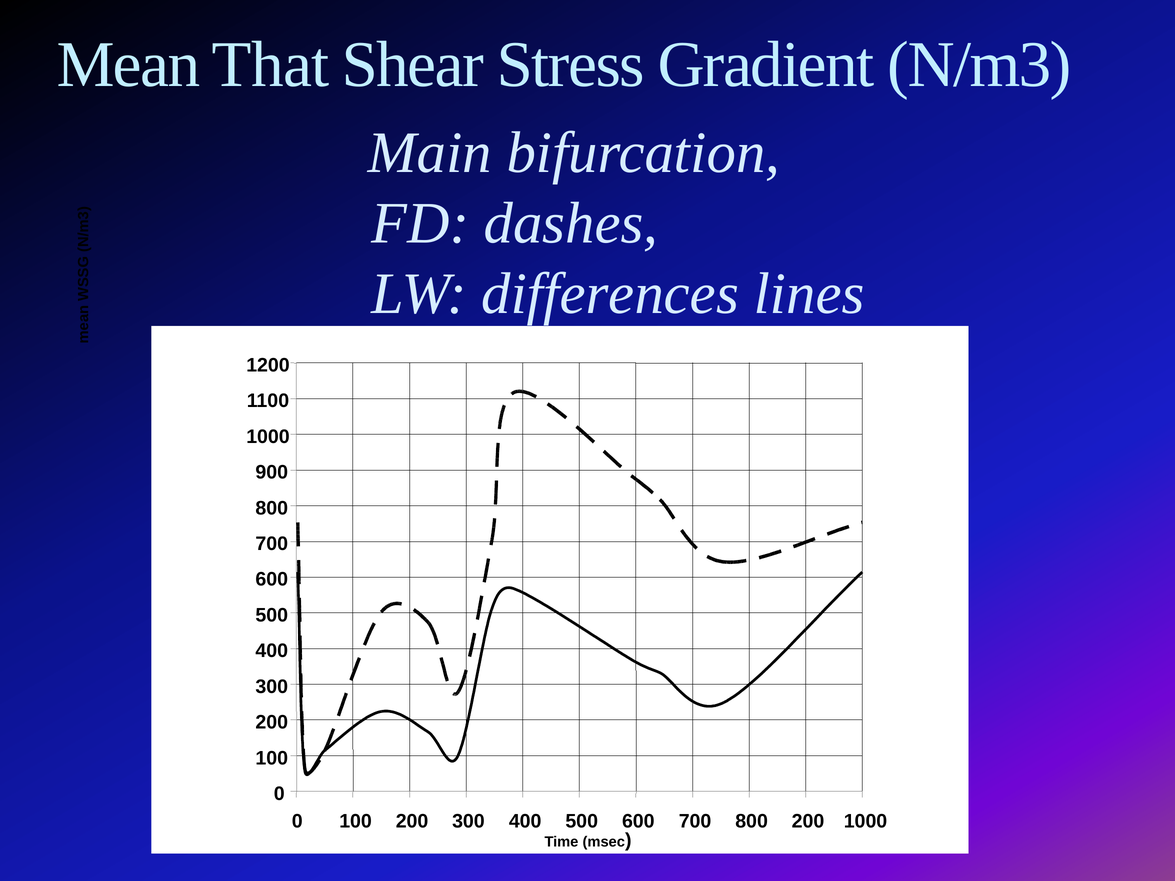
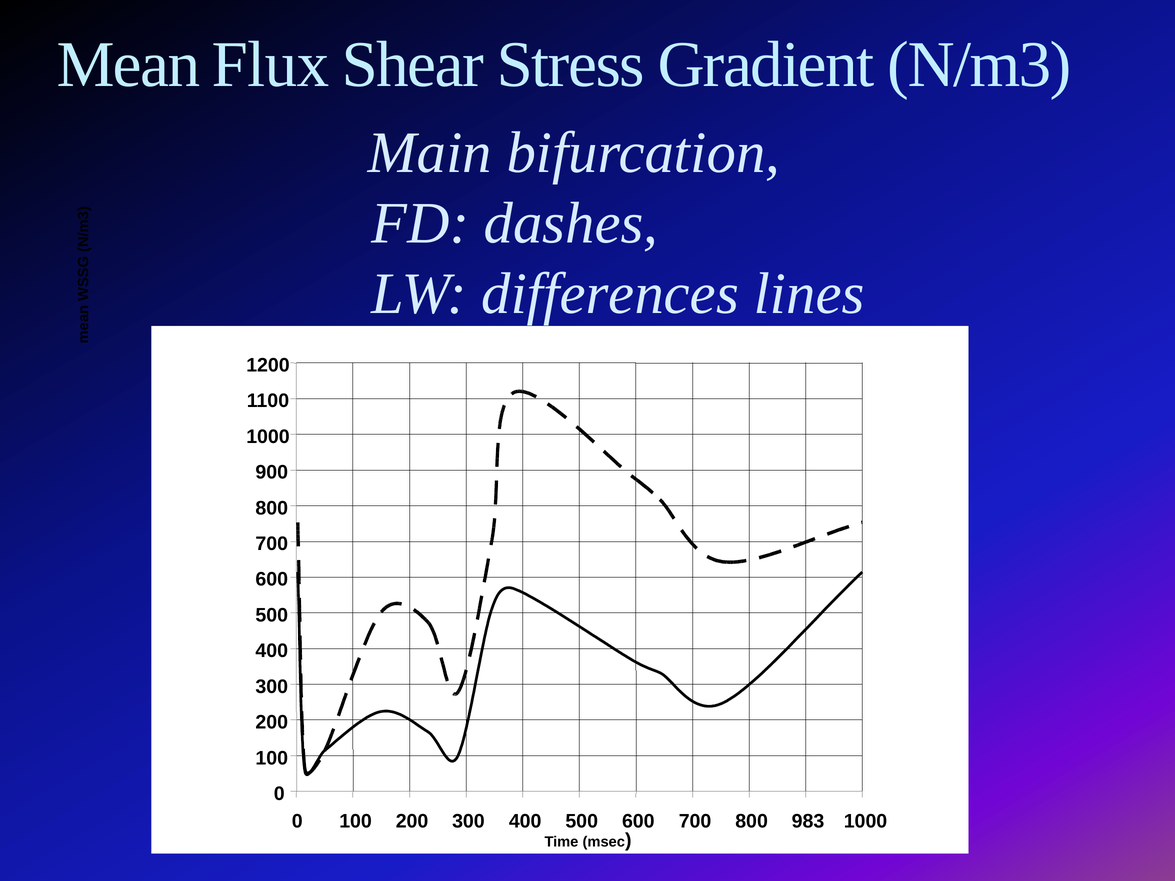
That: That -> Flux (271, 65)
800 200: 200 -> 983 (808, 822)
